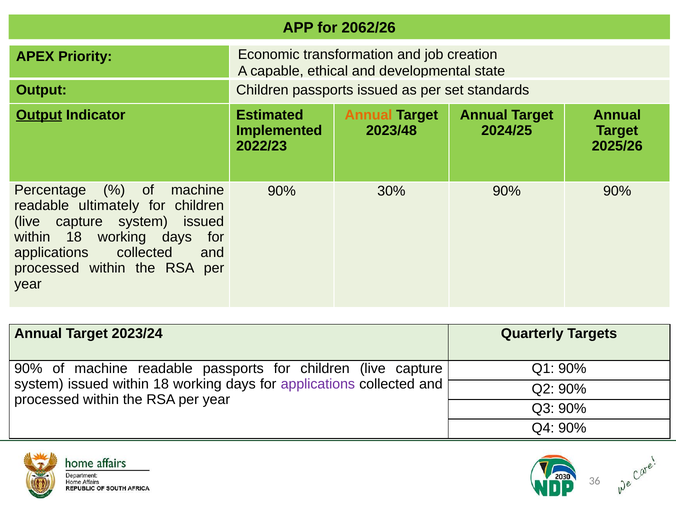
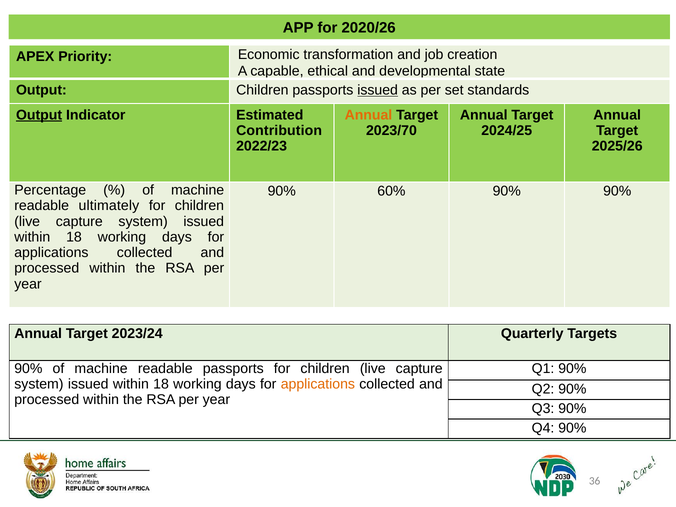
2062/26: 2062/26 -> 2020/26 (369, 28)
issued underline: none -> present (378, 90)
Implemented: Implemented -> Contribution (279, 131)
2023/48: 2023/48 -> 2023/70 (391, 131)
30%: 30% -> 60% (391, 191)
applications colour: purple -> orange (318, 384)
